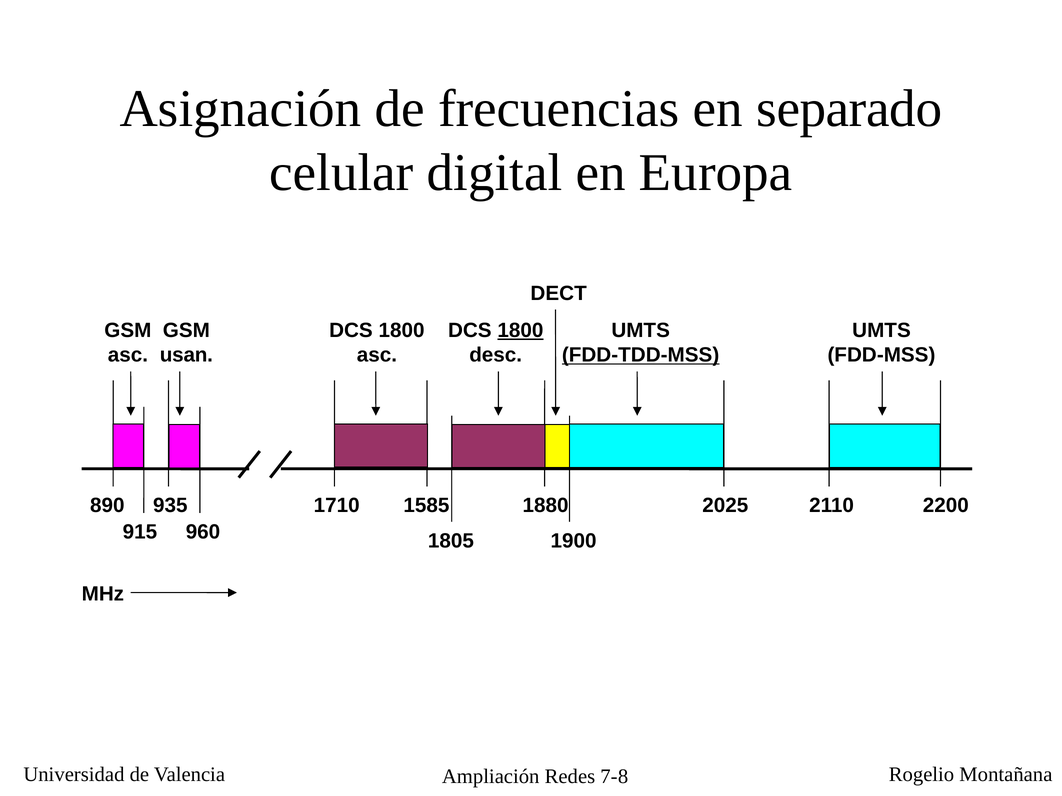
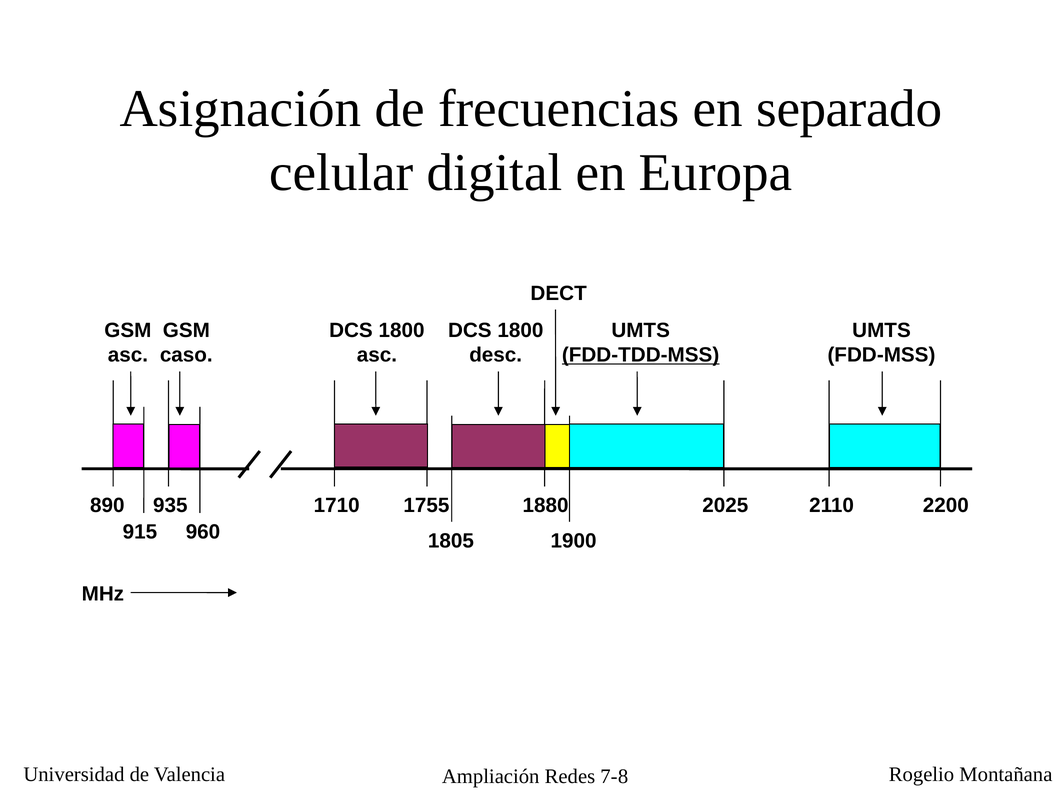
1800 underline: present -> none (520, 331)
usan: usan -> caso (186, 355)
1585: 1585 -> 1755 (426, 506)
